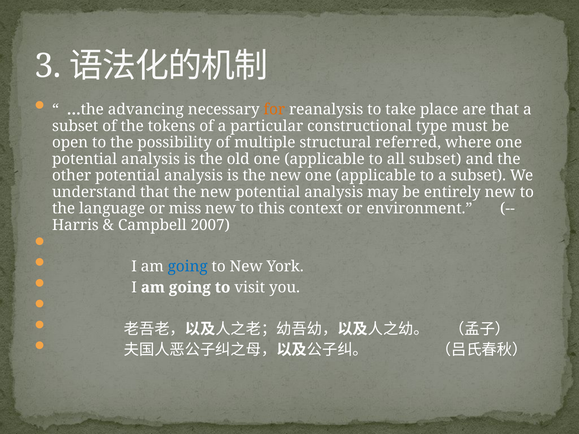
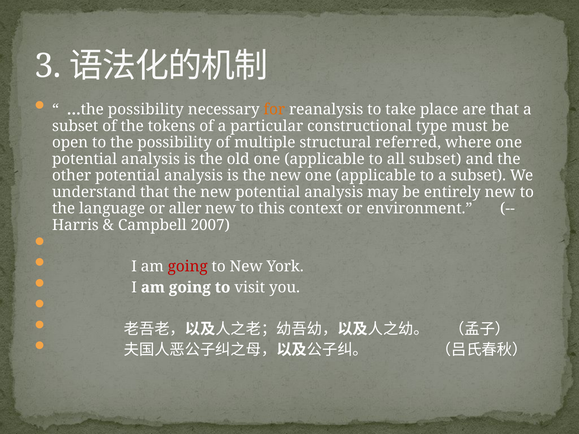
…the advancing: advancing -> possibility (146, 110)
miss: miss -> aller (185, 209)
going colour: blue -> red (188, 267)
